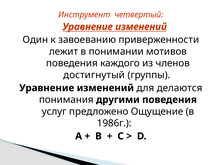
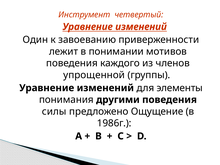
достигнутый: достигнутый -> упрощенной (94, 75)
делаются: делаются -> элементы (180, 88)
услуг: услуг -> силы (54, 111)
